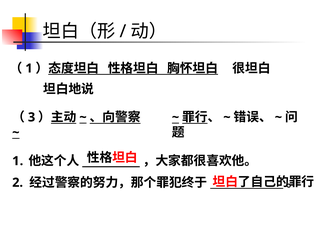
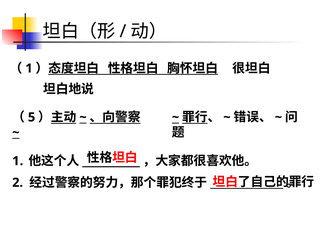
3: 3 -> 5 (32, 117)
